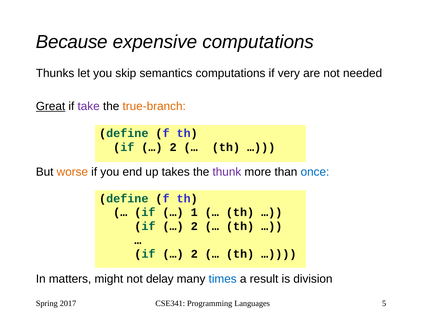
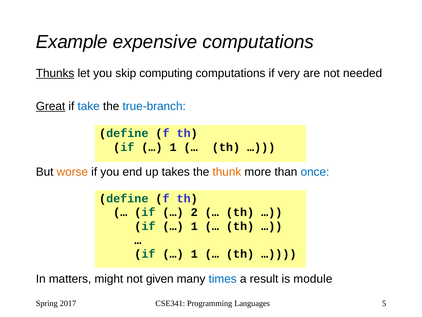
Because: Because -> Example (72, 42)
Thunks underline: none -> present (55, 73)
semantics: semantics -> computing (166, 73)
take colour: purple -> blue (89, 106)
true-branch colour: orange -> blue (154, 106)
2: 2 -> 1 (173, 147)
thunk colour: purple -> orange (227, 172)
1: 1 -> 2 (194, 212)
2: 2 -> 1 (194, 226)
2: 2 -> 1 (194, 254)
delay: delay -> given (160, 278)
division: division -> module (313, 278)
